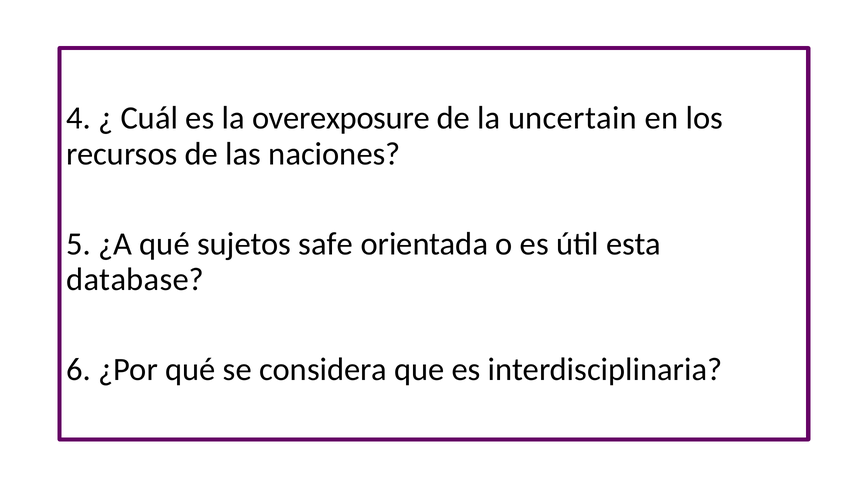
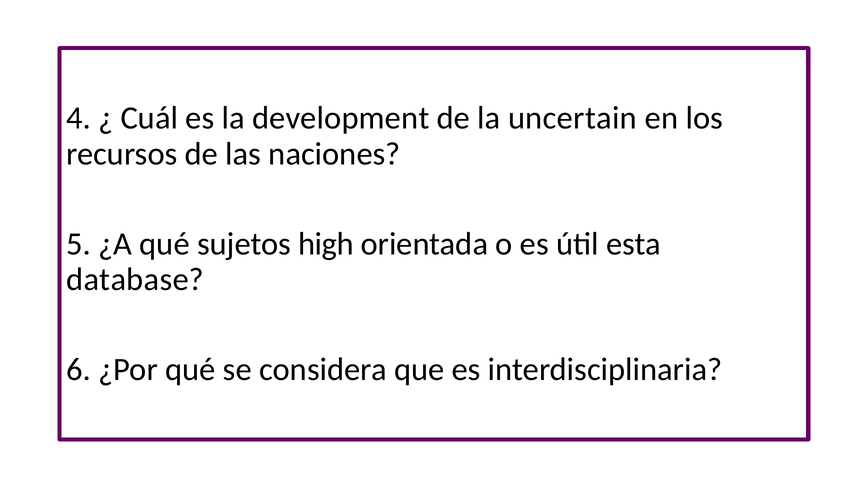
overexposure: overexposure -> development (341, 118)
safe: safe -> high (326, 244)
